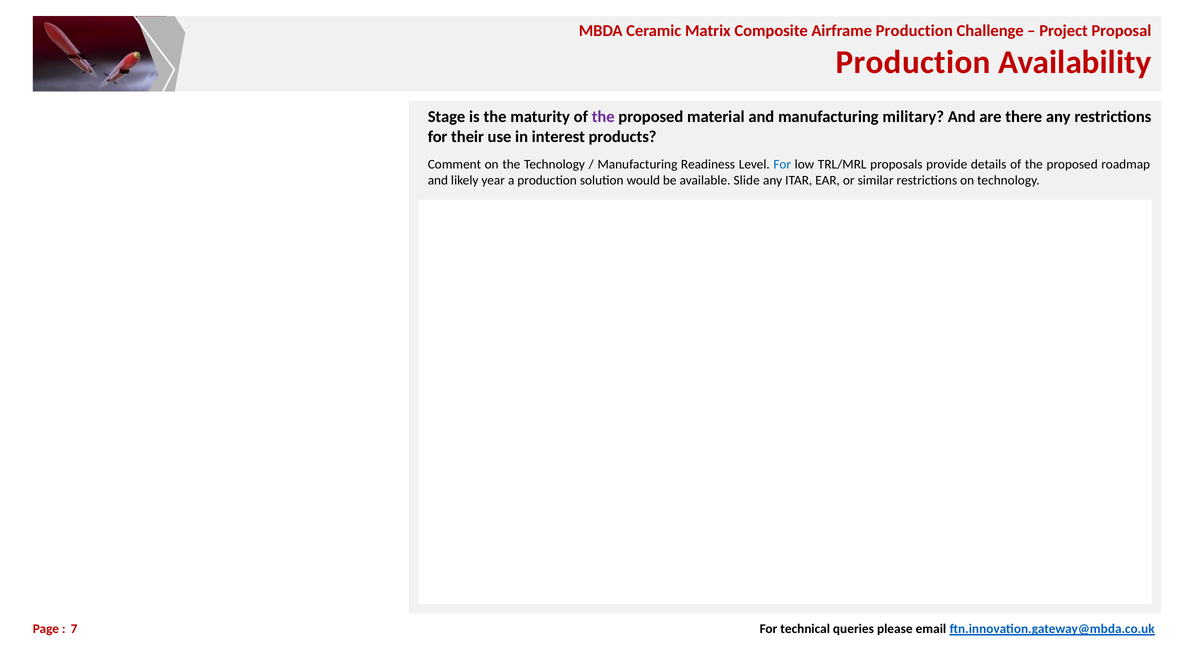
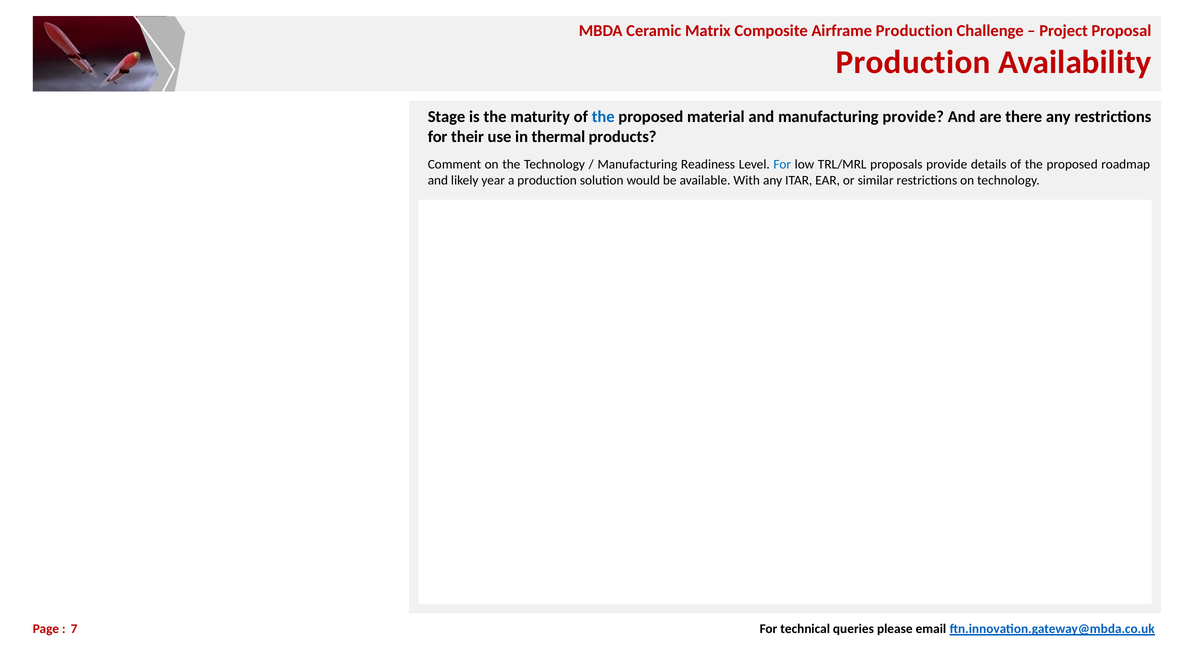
the colour: purple -> blue (603, 117)
manufacturing military: military -> provide (913, 117)
interest: interest -> thermal (558, 137)
Slide: Slide -> With (747, 180)
